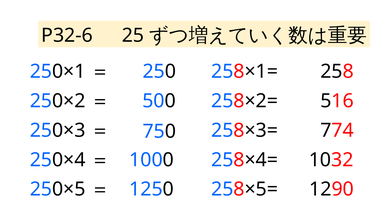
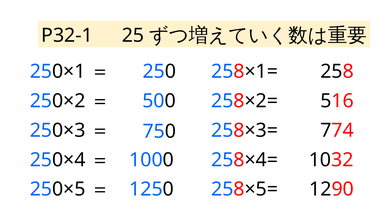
P32-6: P32-6 -> P32-1 (67, 35)
